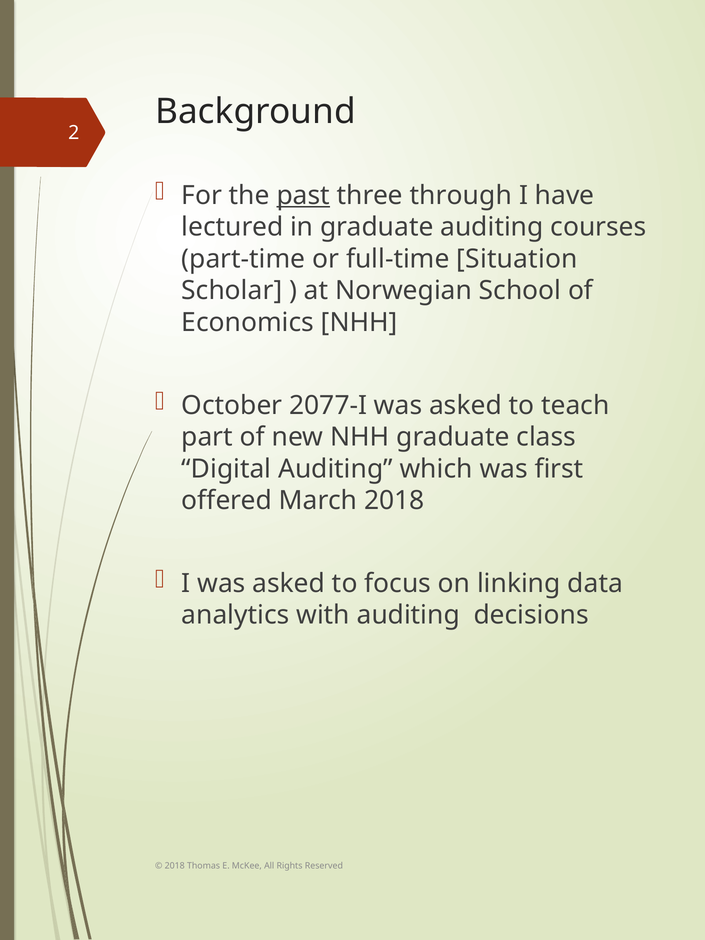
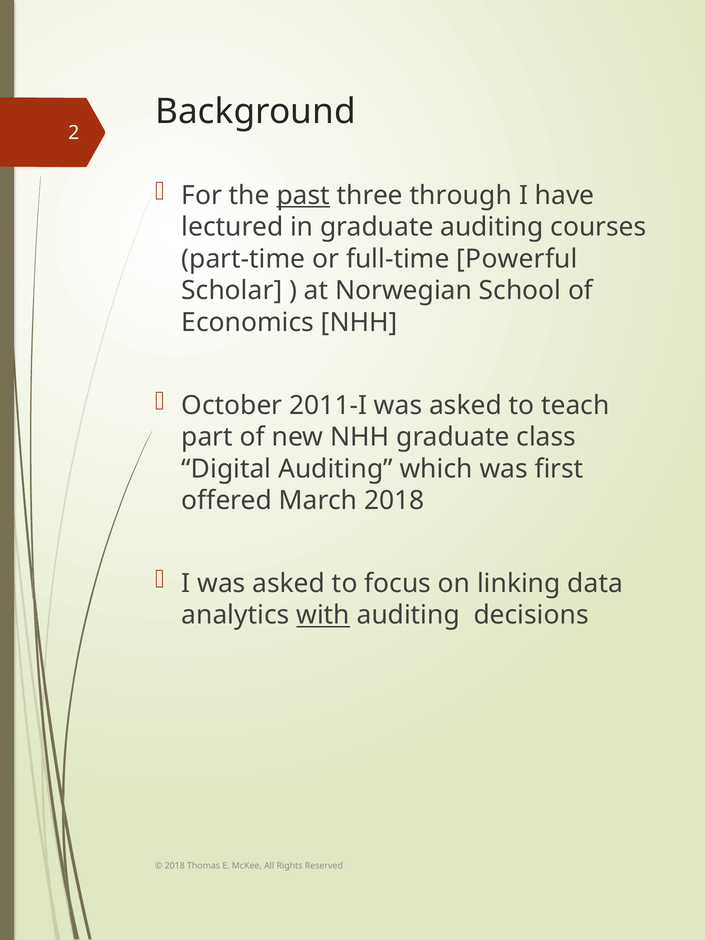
Situation: Situation -> Powerful (517, 259)
2077-I: 2077-I -> 2011-I (328, 405)
with underline: none -> present (323, 615)
